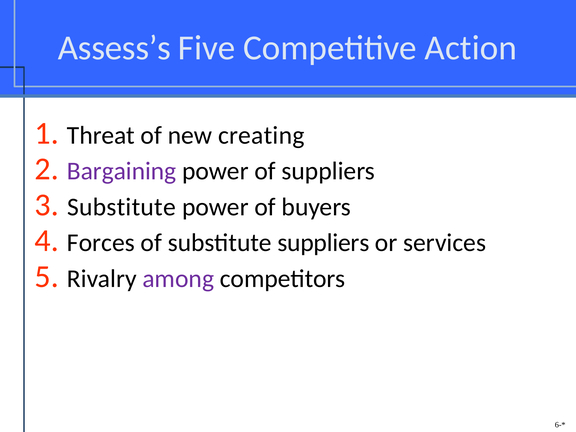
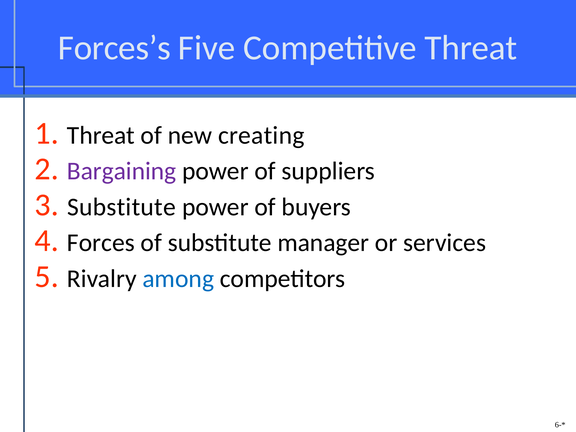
Assess’s: Assess’s -> Forces’s (114, 48)
Competitive Action: Action -> Threat (471, 48)
substitute suppliers: suppliers -> manager (323, 243)
among colour: purple -> blue (178, 279)
